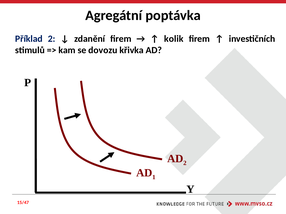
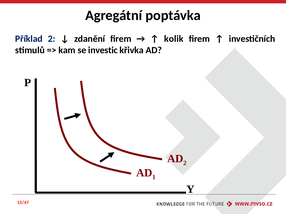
dovozu: dovozu -> investic (103, 50)
